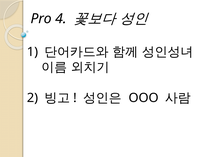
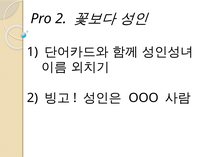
Pro 4: 4 -> 2 (61, 19)
